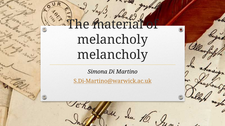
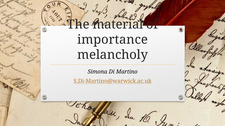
melancholy: melancholy -> importance (113, 40)
